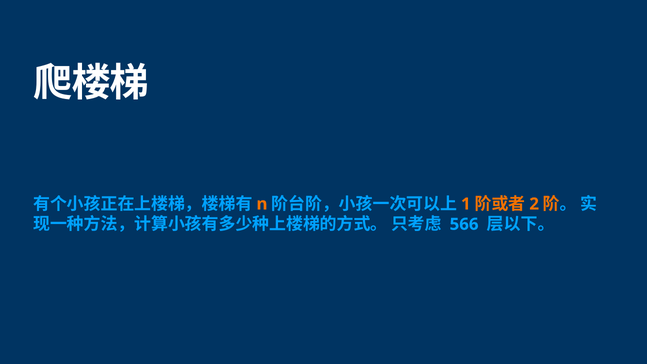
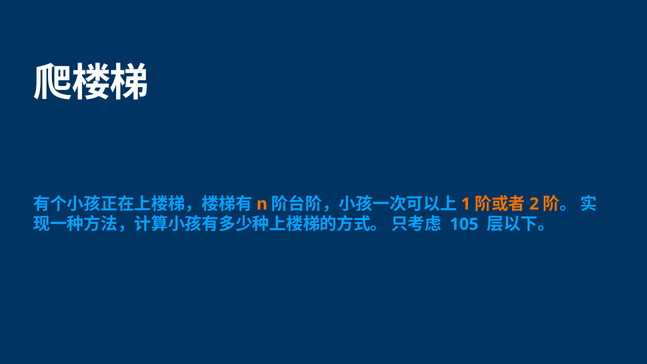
566: 566 -> 105 (464, 224)
